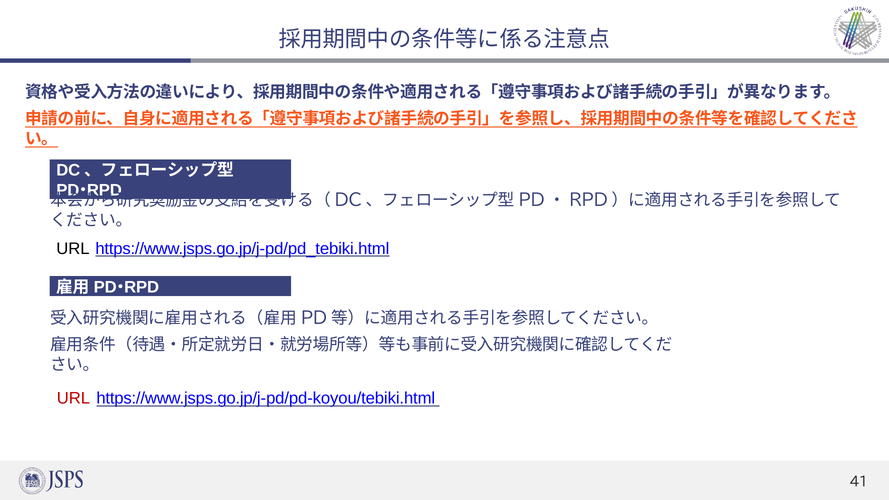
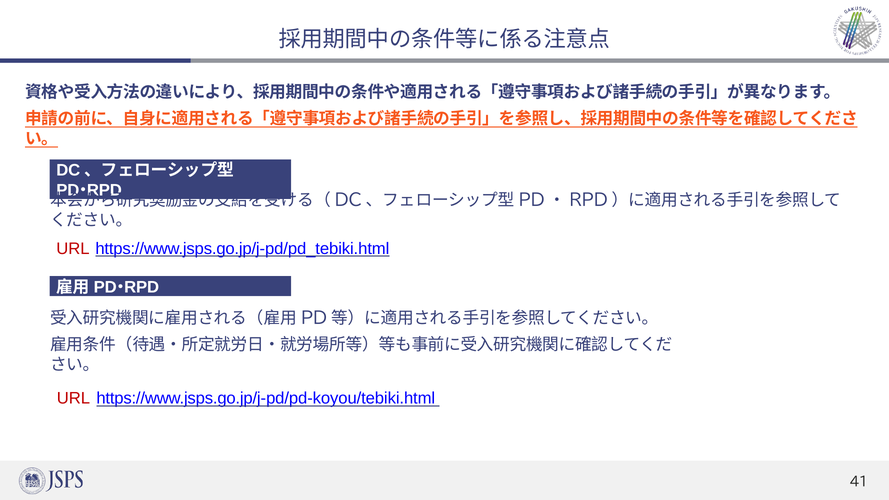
URL colour: black -> red (73, 249)
